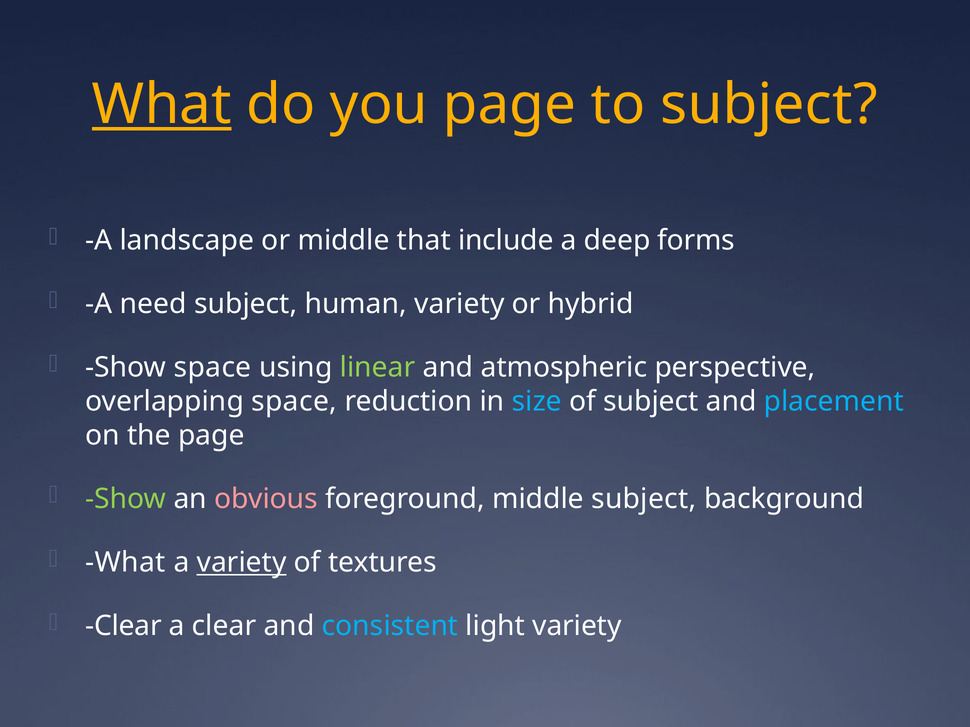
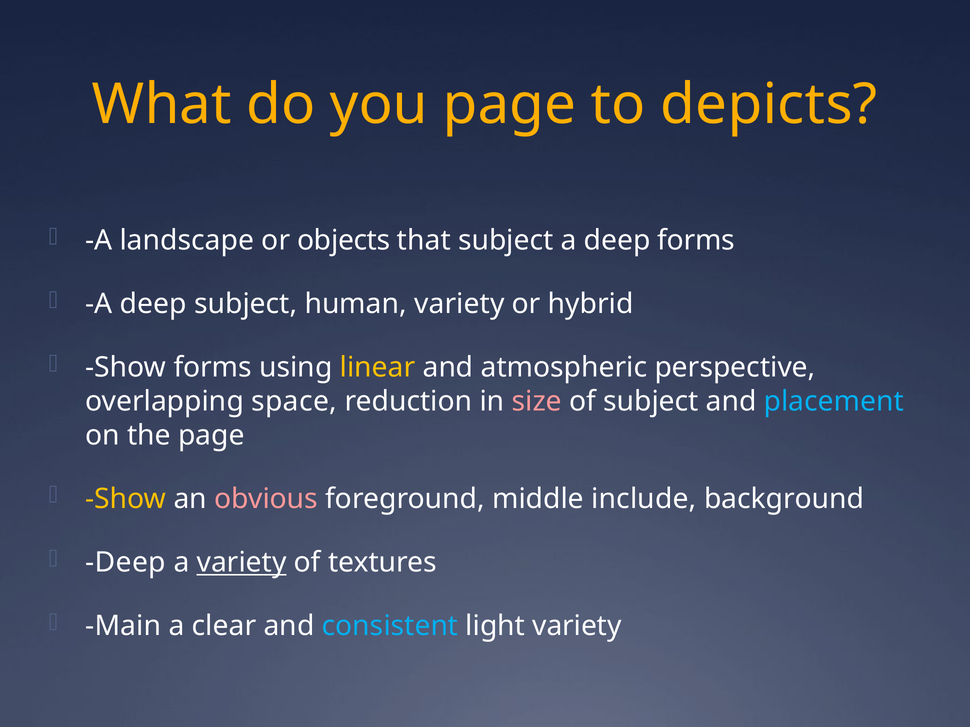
What underline: present -> none (162, 105)
to subject: subject -> depicts (769, 105)
or middle: middle -> objects (344, 241)
that include: include -> subject (506, 241)
need: need -> deep (153, 304)
Show space: space -> forms (213, 368)
linear colour: light green -> yellow (378, 368)
size colour: light blue -> pink (537, 402)
Show colour: light green -> yellow (126, 499)
middle subject: subject -> include (644, 499)
What: What -> Deep (126, 563)
Clear: Clear -> Main (123, 627)
